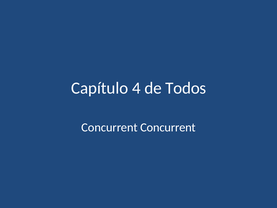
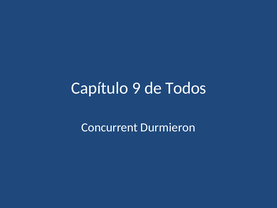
4: 4 -> 9 (136, 88)
Concurrent Concurrent: Concurrent -> Durmieron (168, 127)
